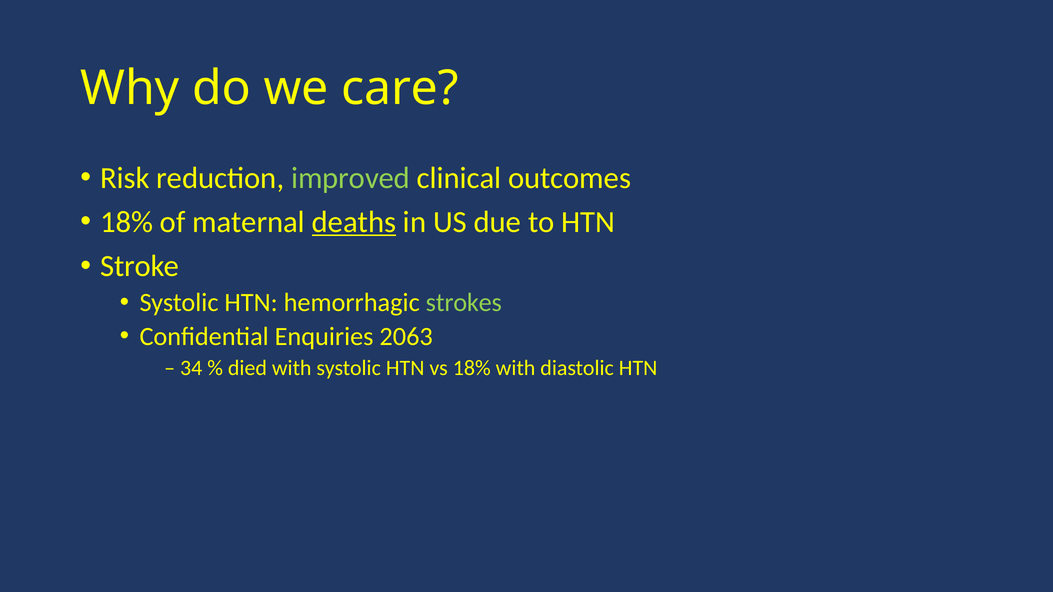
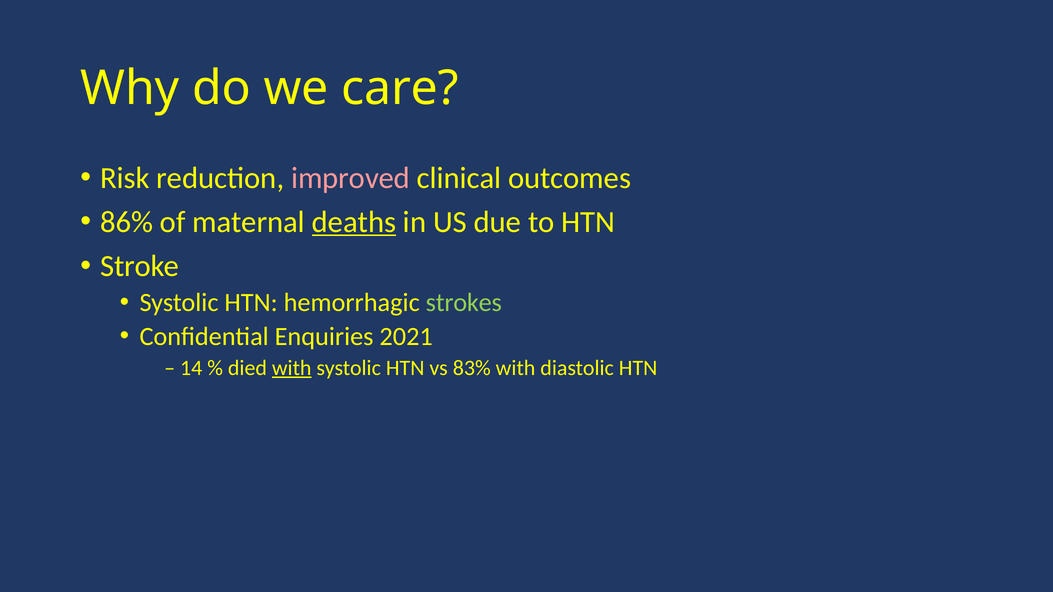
improved colour: light green -> pink (351, 178)
18%: 18% -> 86% (127, 222)
2063: 2063 -> 2021 (406, 337)
34: 34 -> 14 (191, 368)
with underline: none -> present (292, 368)
vs 18%: 18% -> 83% (472, 368)
